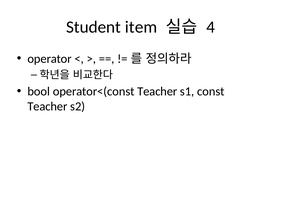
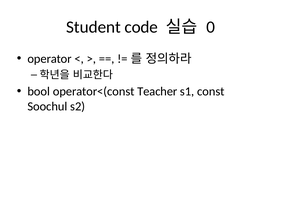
item: item -> code (141, 27)
4: 4 -> 0 (211, 27)
Teacher: Teacher -> Soochul (47, 107)
